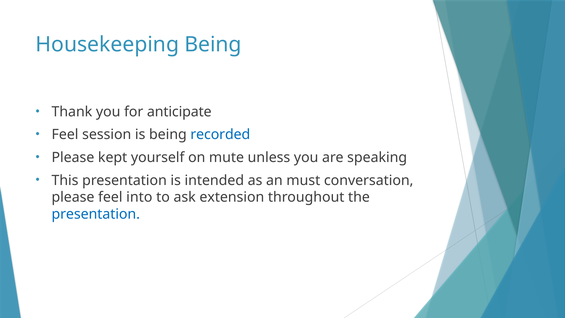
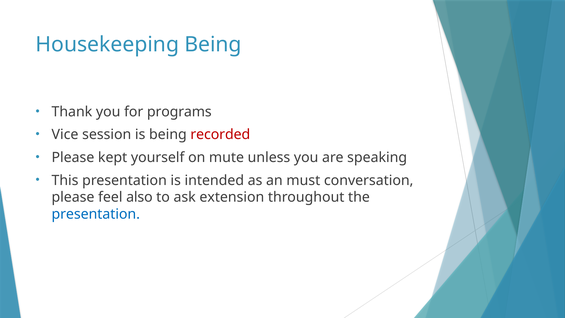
anticipate: anticipate -> programs (179, 112)
Feel: Feel -> Vice (65, 135)
recorded colour: blue -> red (220, 135)
into: into -> also (139, 197)
